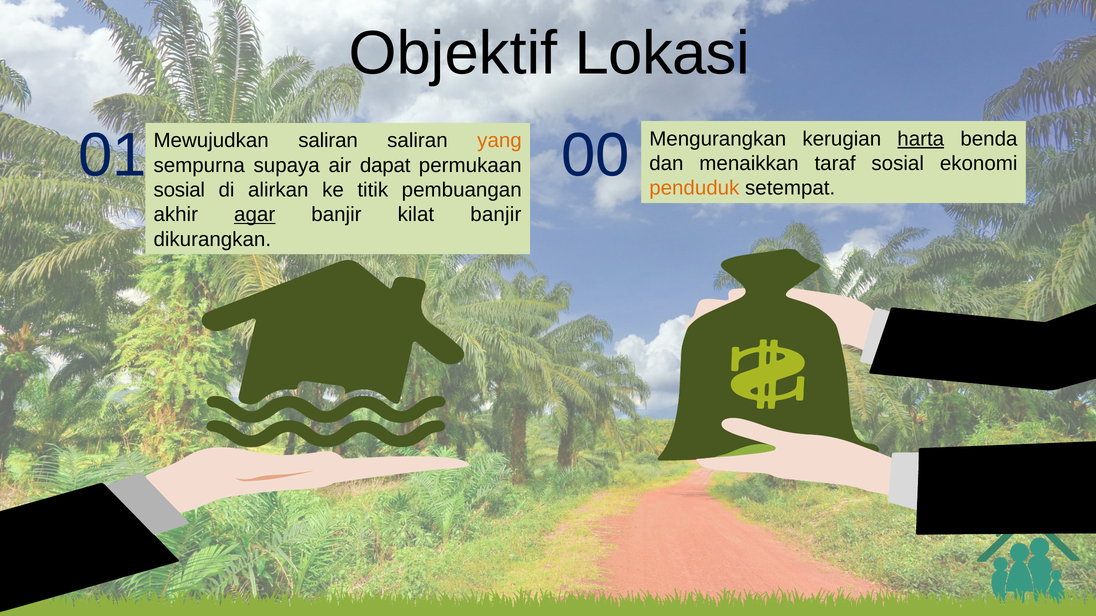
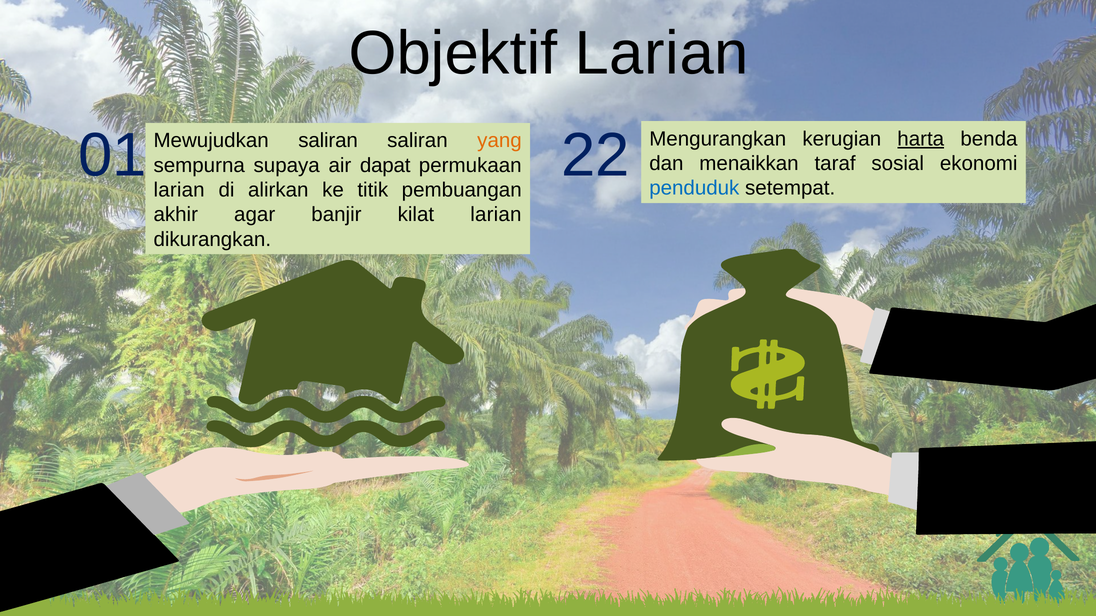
Objektif Lokasi: Lokasi -> Larian (662, 53)
00: 00 -> 22 (595, 155)
penduduk colour: orange -> blue (694, 188)
sosial: sosial -> larian (179, 190)
agar underline: present -> none (255, 215)
kilat banjir: banjir -> larian (496, 215)
